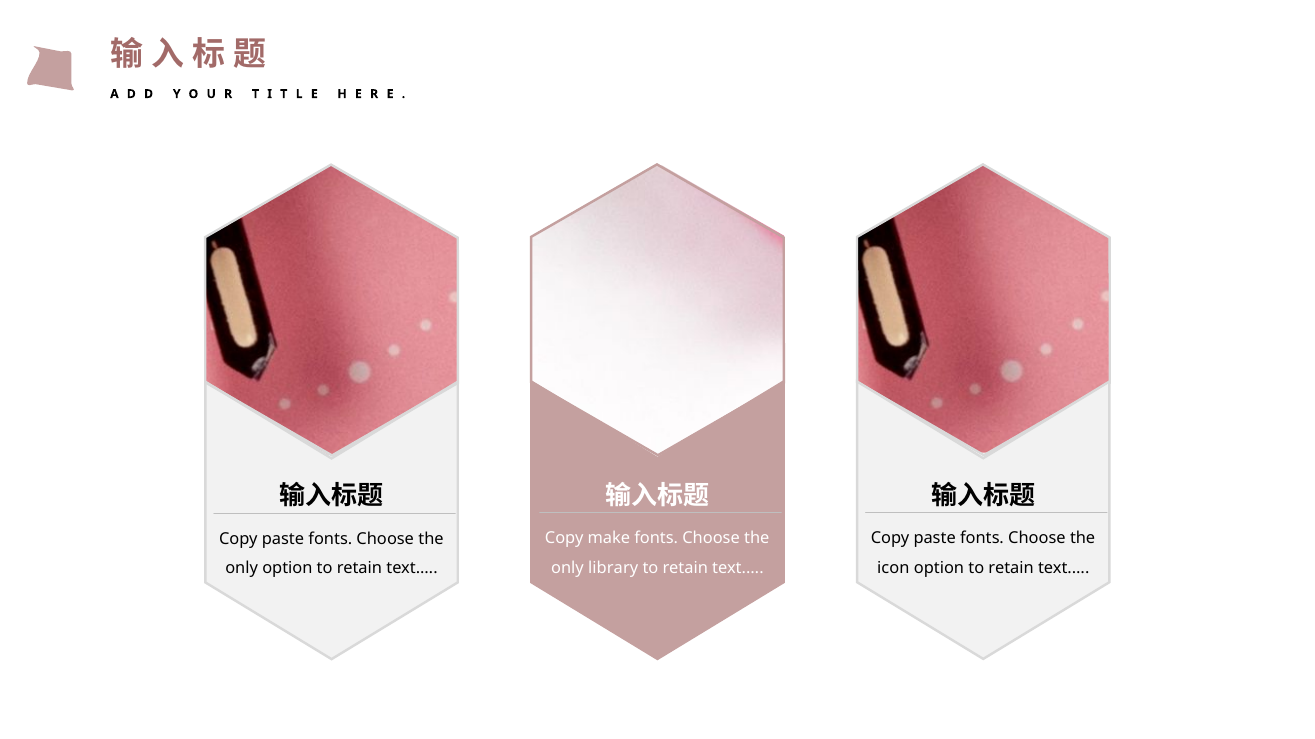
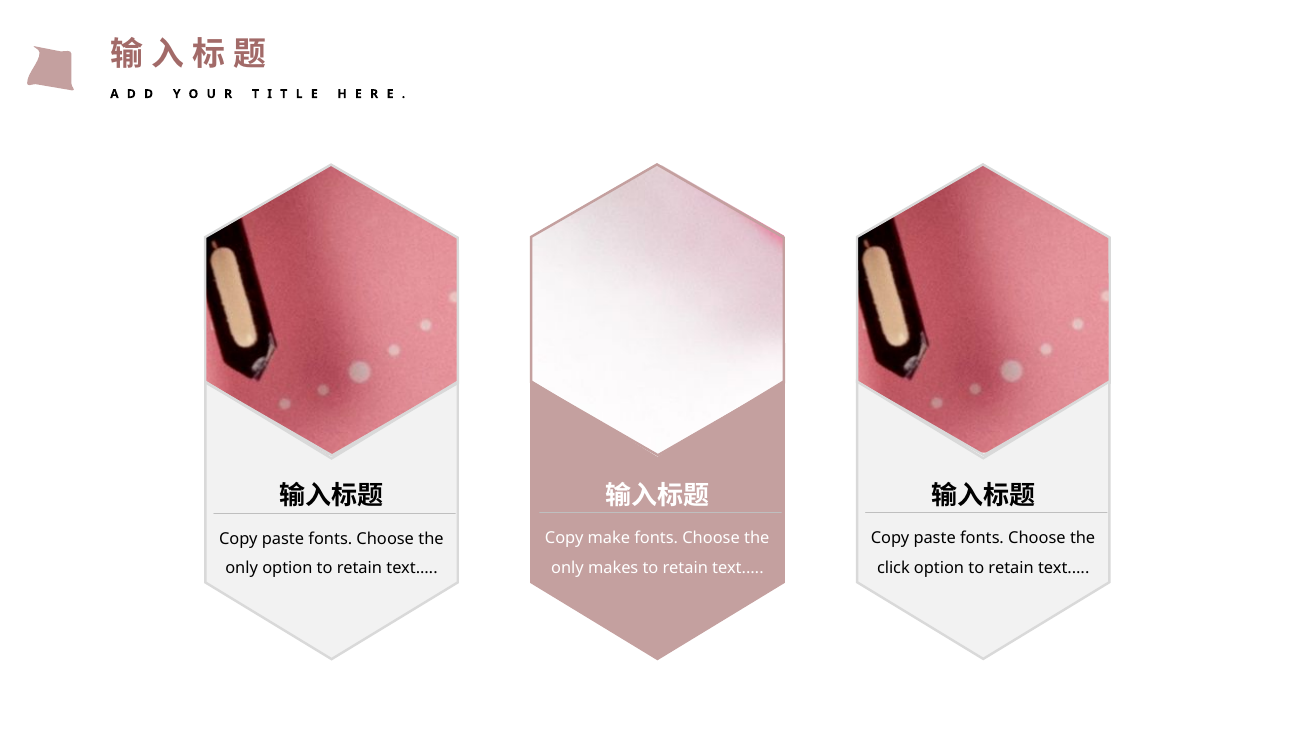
library: library -> makes (613, 568)
icon: icon -> click (893, 568)
